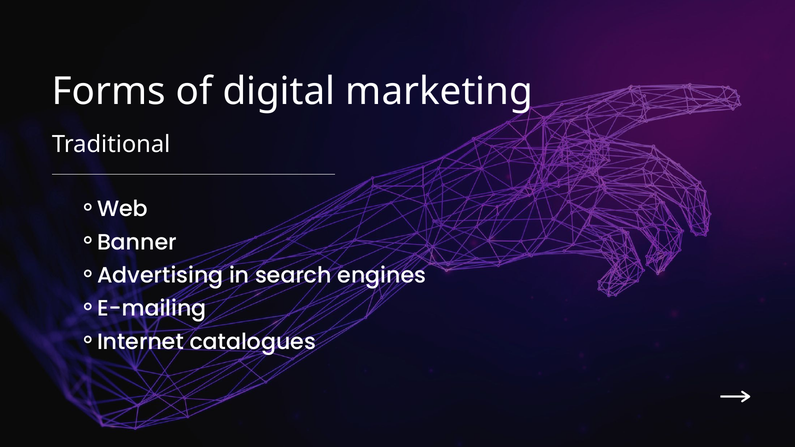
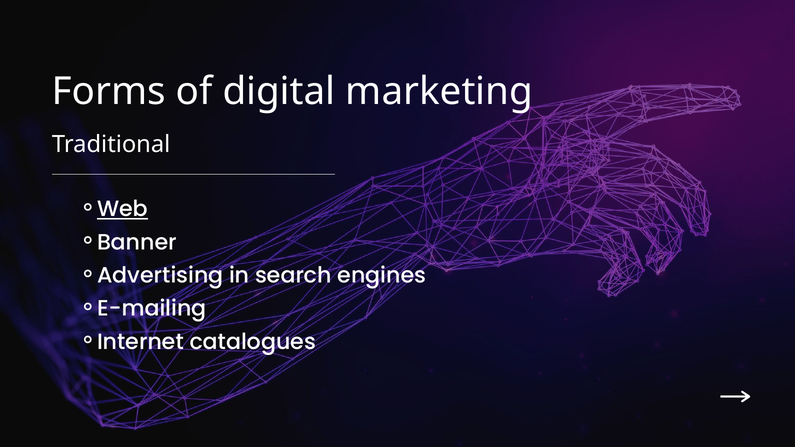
Web underline: none -> present (122, 209)
